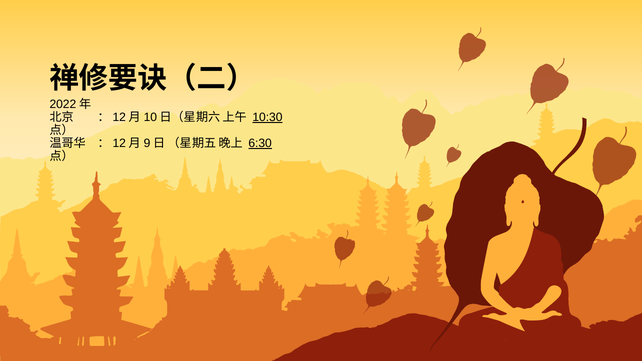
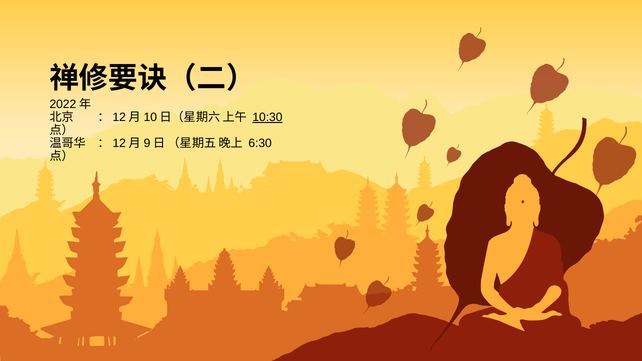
6:30 underline: present -> none (260, 143)
